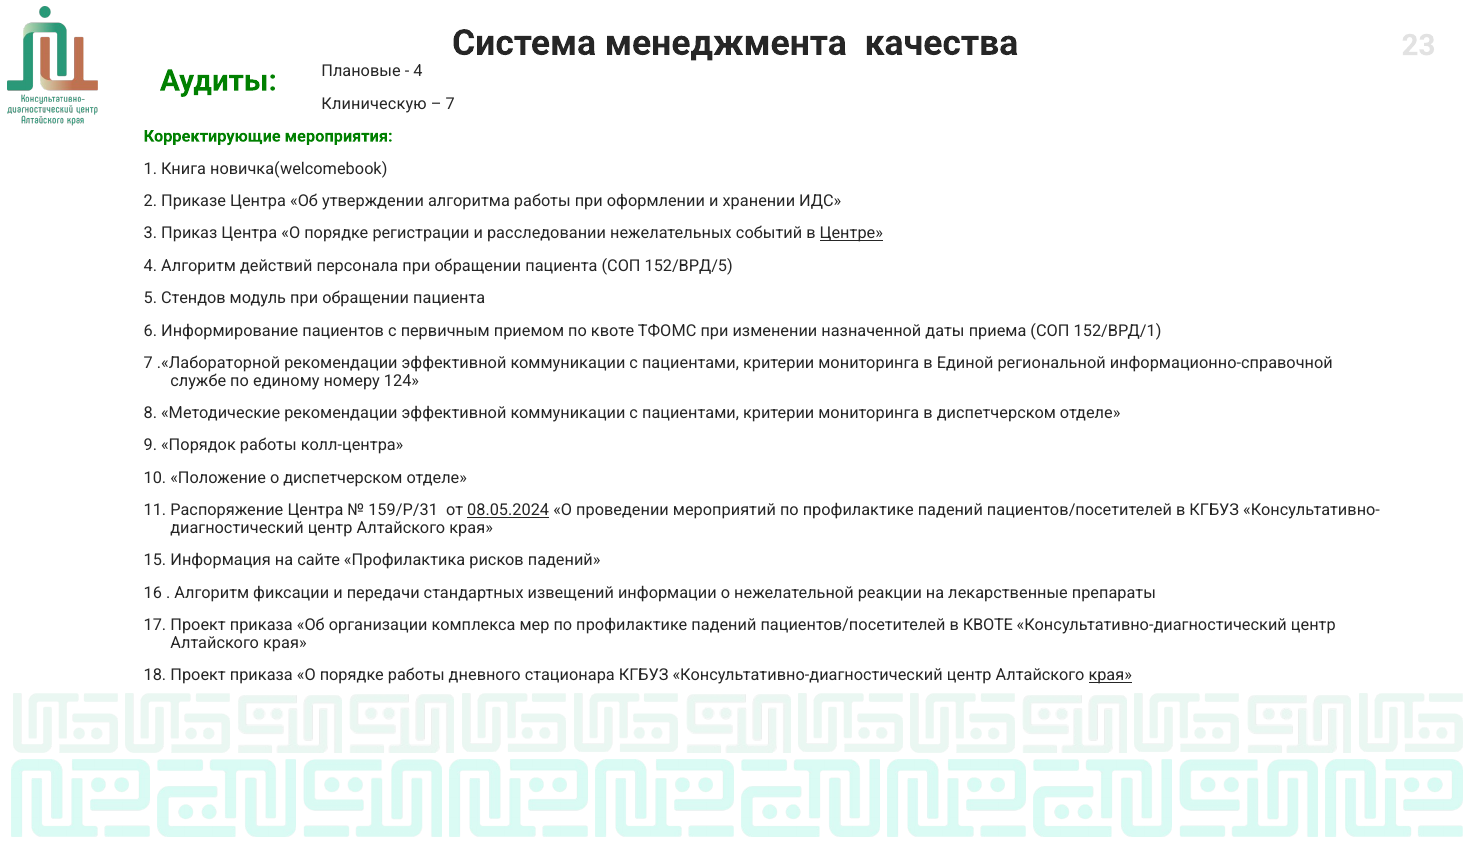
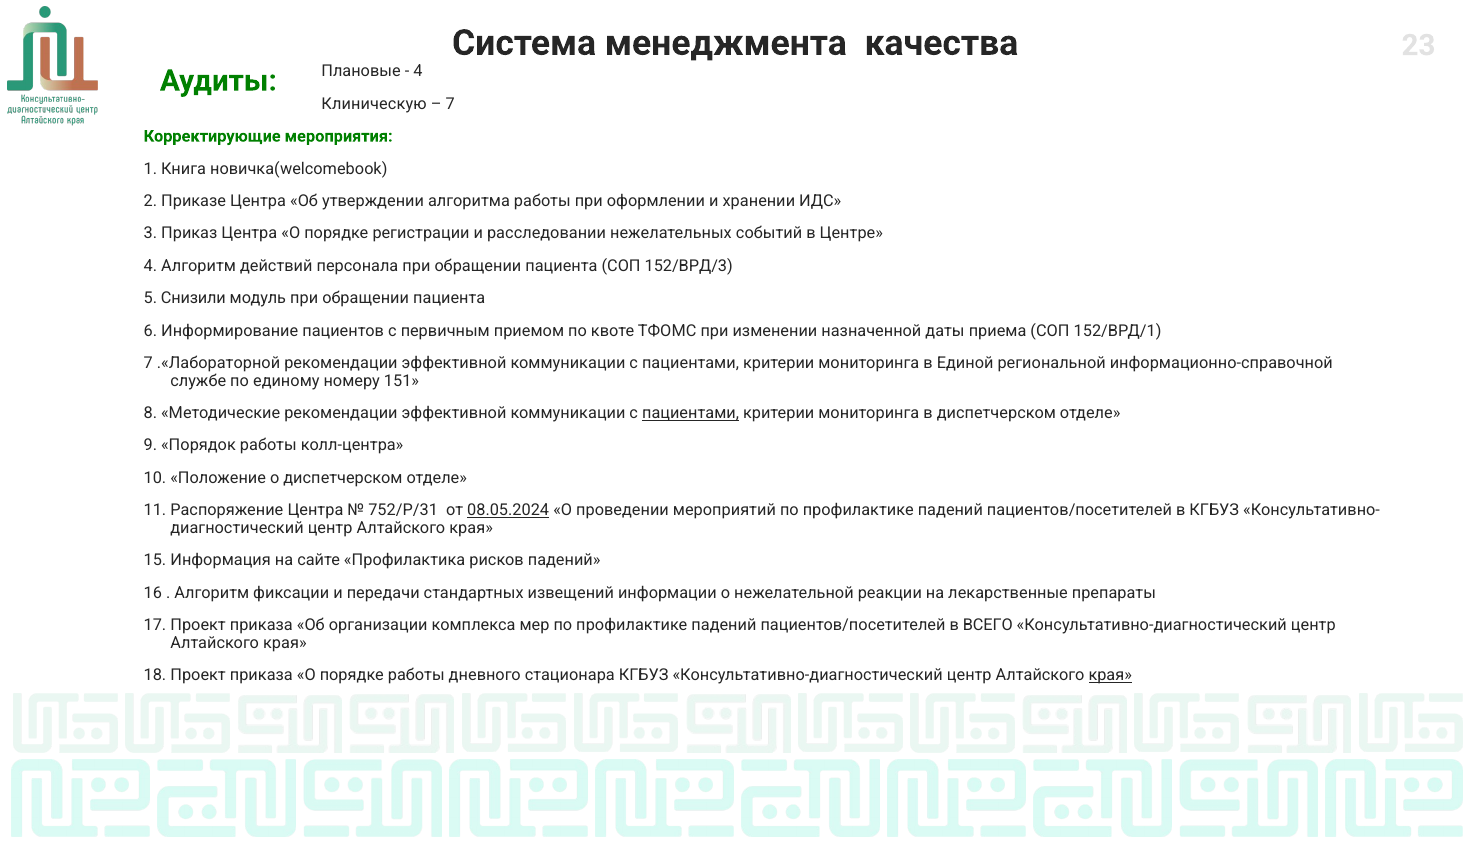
Центре underline: present -> none (851, 234)
152/ВРД/5: 152/ВРД/5 -> 152/ВРД/3 (689, 266)
Стендов: Стендов -> Снизили (193, 298)
124: 124 -> 151 (402, 381)
пациентами underline: none -> present (691, 413)
159/Р/31: 159/Р/31 -> 752/Р/31 (403, 511)
в КВОТЕ: КВОТЕ -> ВСЕГО (988, 625)
